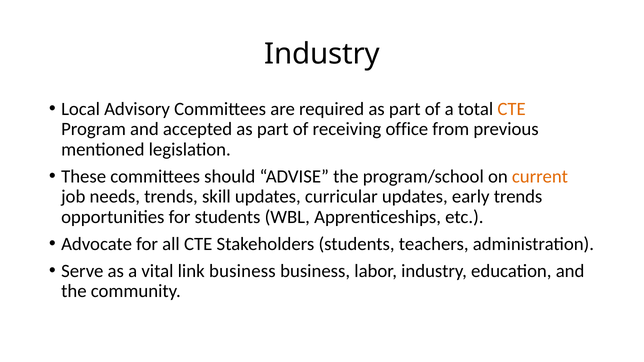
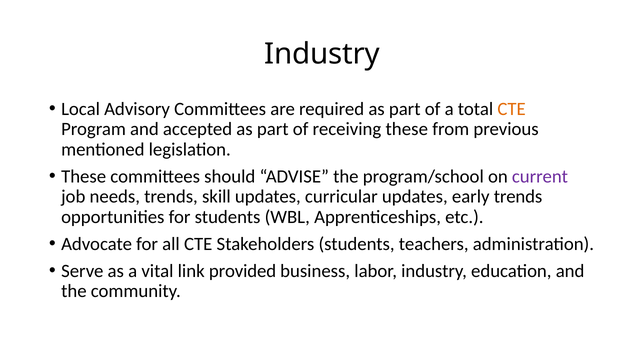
receiving office: office -> these (407, 129)
current colour: orange -> purple (540, 176)
link business: business -> provided (243, 271)
